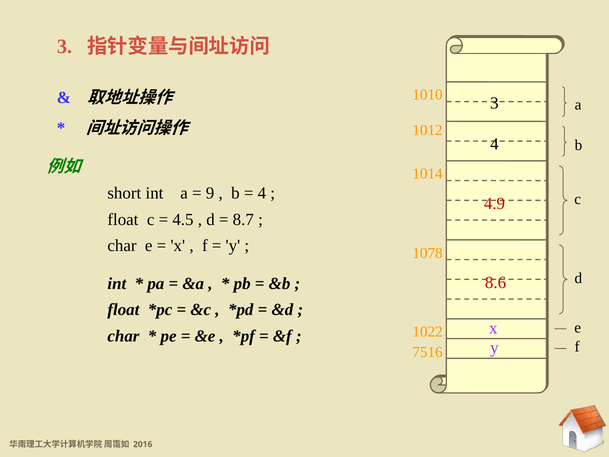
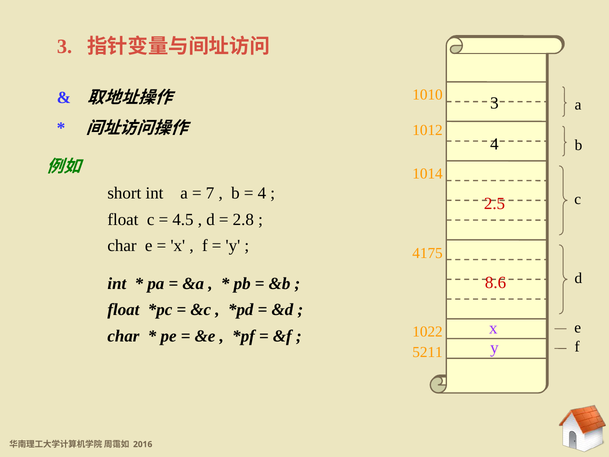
9: 9 -> 7 (210, 193)
4.9: 4.9 -> 2.5 (495, 203)
8.7: 8.7 -> 2.8 (243, 219)
1078: 1078 -> 4175 (428, 253)
7516: 7516 -> 5211 (428, 352)
